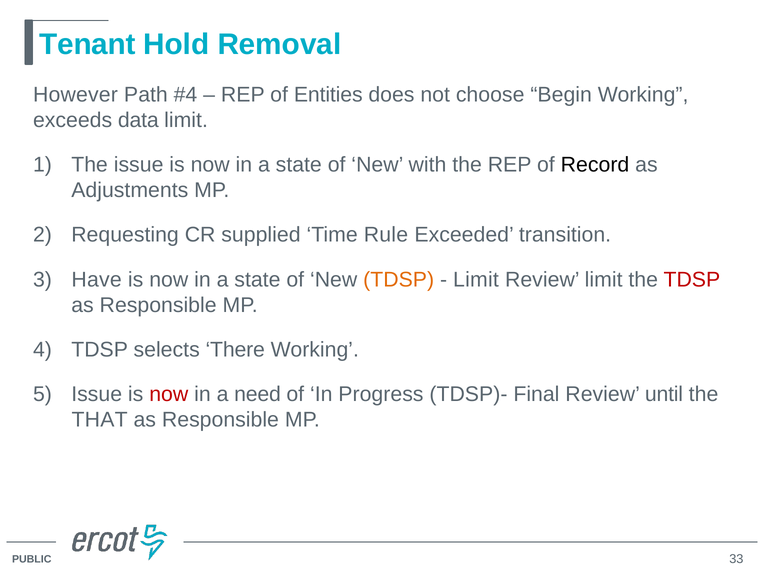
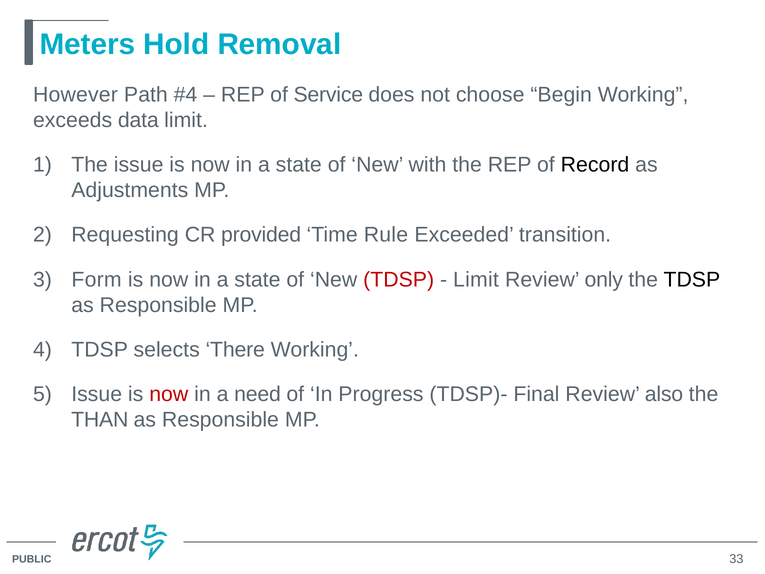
Tenant: Tenant -> Meters (87, 44)
Entities: Entities -> Service (328, 95)
supplied: supplied -> provided (261, 235)
Have: Have -> Form (97, 279)
TDSP colour: orange -> red (399, 279)
Review limit: limit -> only (604, 279)
TDSP colour: red -> black (692, 279)
until: until -> also (664, 394)
THAT: THAT -> THAN (100, 420)
